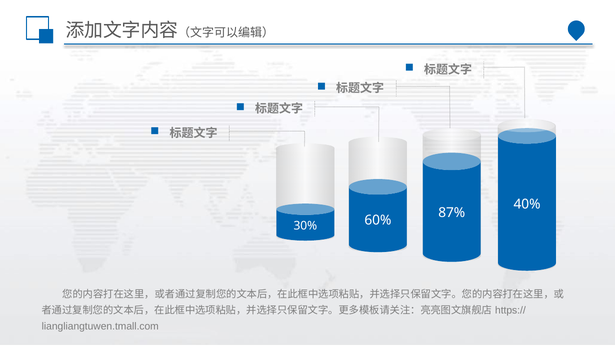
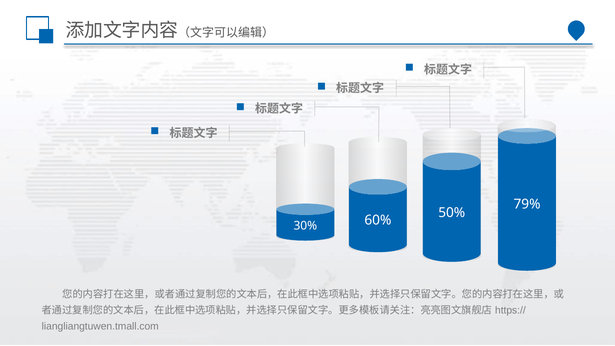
40%: 40% -> 79% (527, 204)
87%: 87% -> 50% (452, 213)
